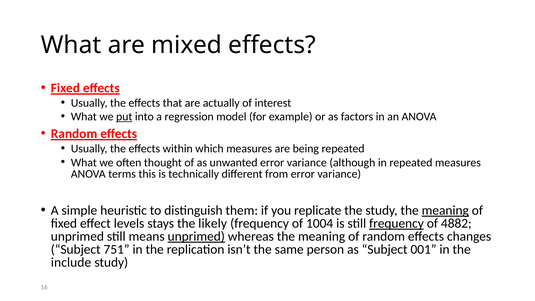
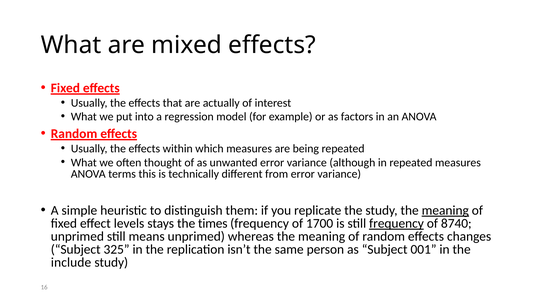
put underline: present -> none (124, 117)
likely: likely -> times (213, 223)
1004: 1004 -> 1700 (320, 223)
4882: 4882 -> 8740 (456, 223)
unprimed underline: present -> none (196, 236)
751: 751 -> 325 (117, 249)
